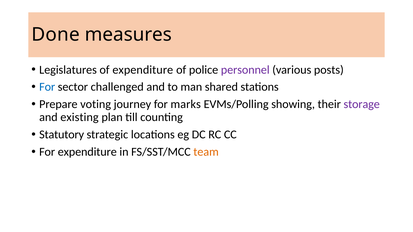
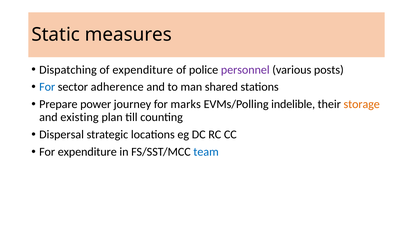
Done: Done -> Static (56, 35)
Legislatures: Legislatures -> Dispatching (68, 70)
challenged: challenged -> adherence (117, 87)
voting: voting -> power (96, 104)
showing: showing -> indelible (293, 104)
storage colour: purple -> orange (362, 104)
Statutory: Statutory -> Dispersal (62, 135)
team colour: orange -> blue (206, 152)
